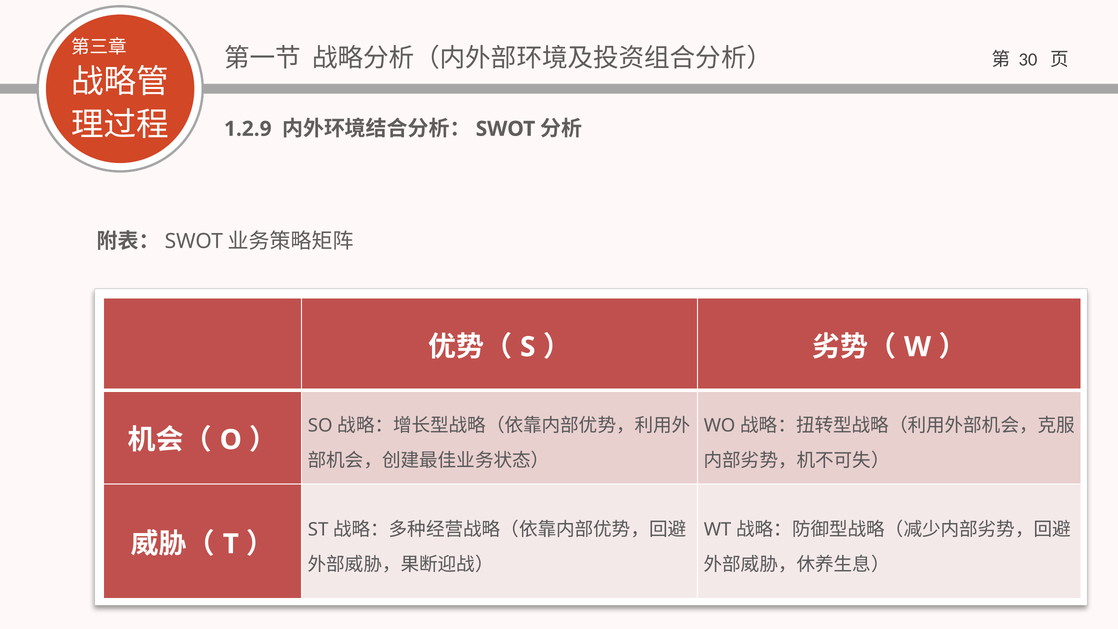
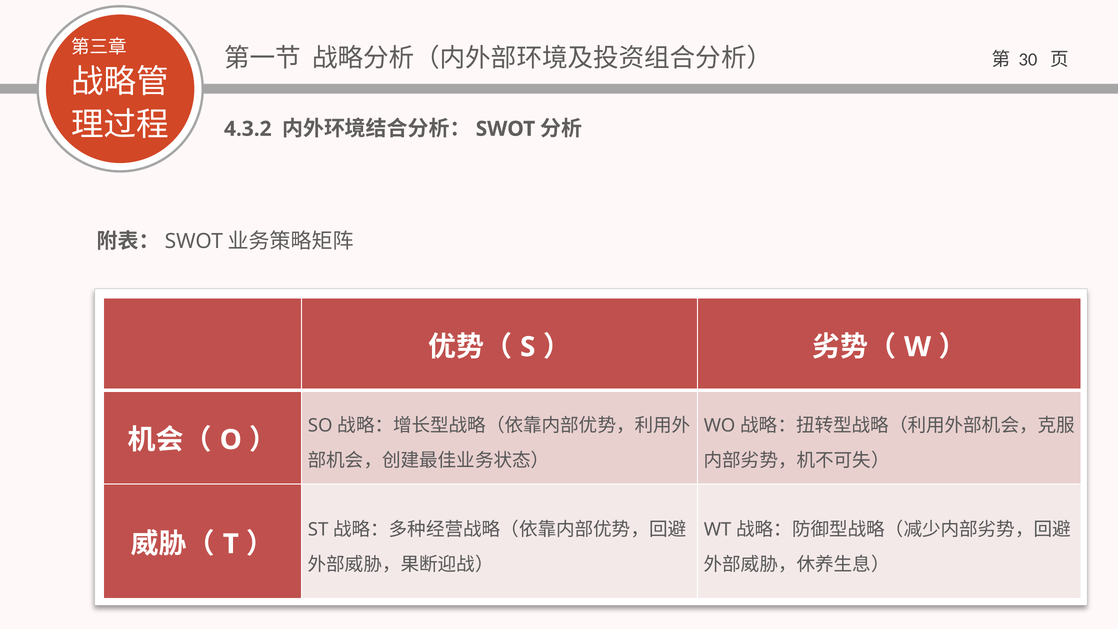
1.2.9: 1.2.9 -> 4.3.2 (248, 129)
